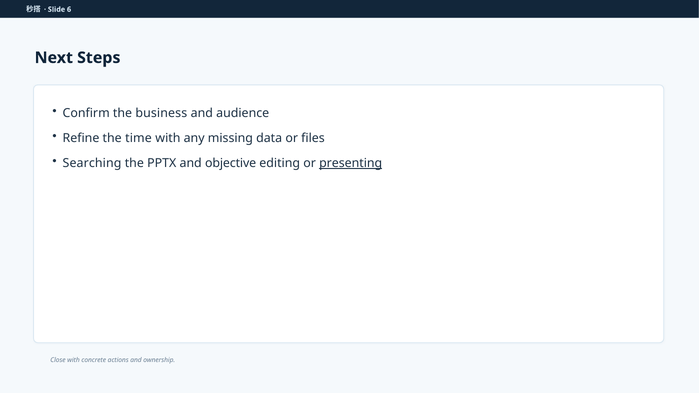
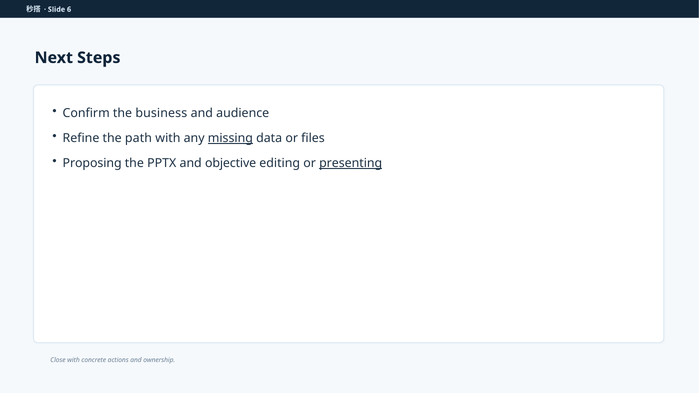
time: time -> path (138, 138)
missing underline: none -> present (230, 138)
Searching: Searching -> Proposing (92, 163)
